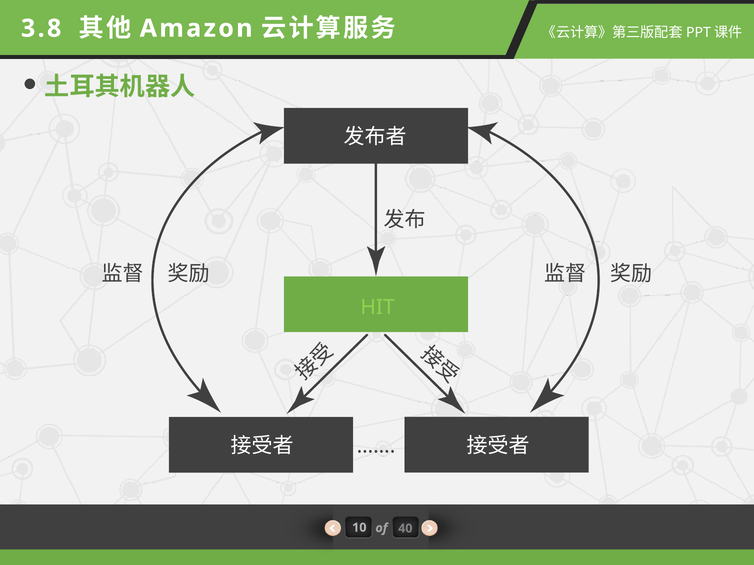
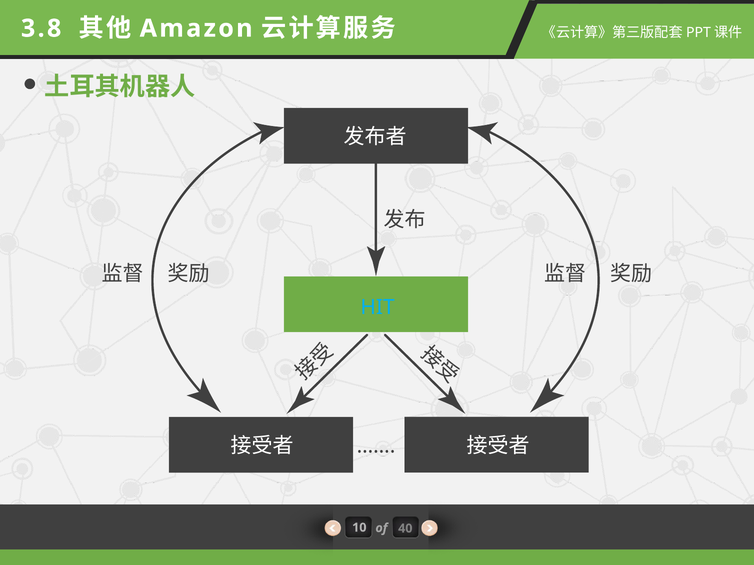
HIT colour: light green -> light blue (378, 308)
